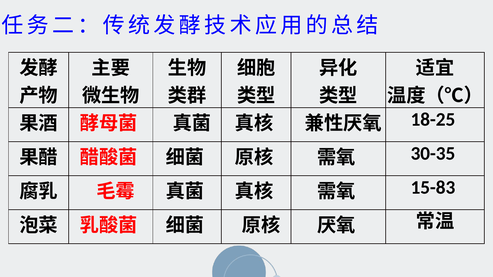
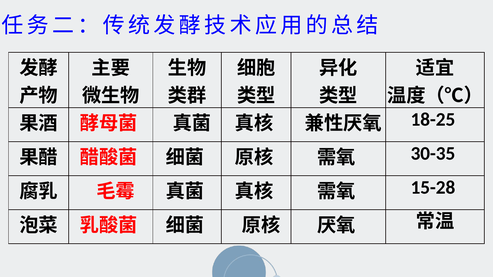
15-83: 15-83 -> 15-28 (433, 188)
